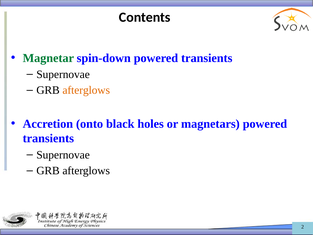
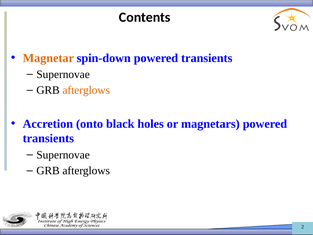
Magnetar colour: green -> orange (48, 58)
